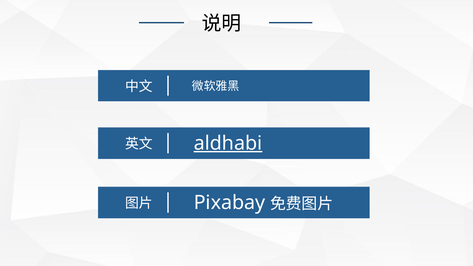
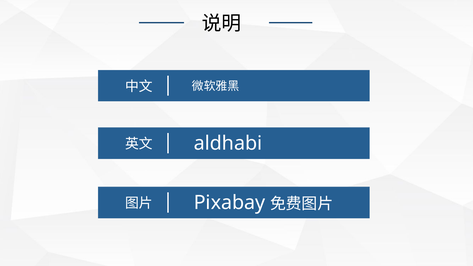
aldhabi underline: present -> none (228, 143)
